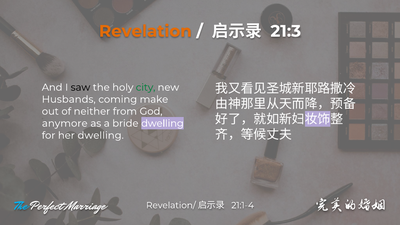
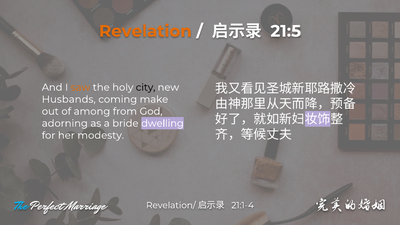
21:3: 21:3 -> 21:5 (286, 31)
saw colour: black -> orange (80, 87)
city colour: green -> black (146, 87)
neither: neither -> among (92, 111)
anymore: anymore -> adorning (65, 123)
her dwelling: dwelling -> modesty (101, 135)
